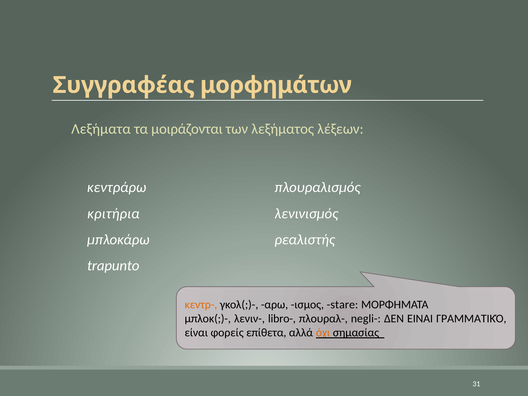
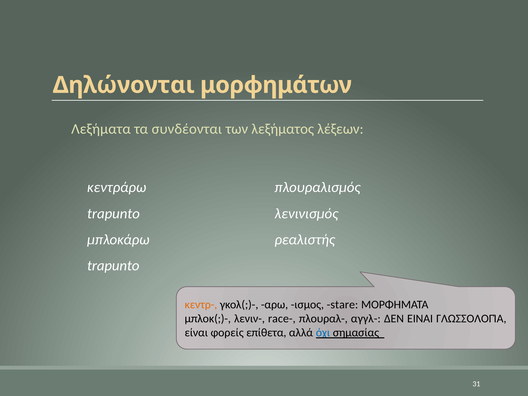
Συγγραφέας: Συγγραφέας -> Δηλώνονται (124, 85)
μοιράζονται: μοιράζονται -> συνδέονται (187, 129)
κριτήρια: κριτήρια -> trapunto (113, 214)
libro-: libro- -> race- (282, 319)
negli-: negli- -> αγγλ- (366, 319)
ΓΡΑΜΜΑΤΙΚΌ: ΓΡΑΜΜΑΤΙΚΌ -> ΓΛΩΣΣΟΛΟΓΊΑ (471, 319)
όχι colour: orange -> blue (323, 333)
